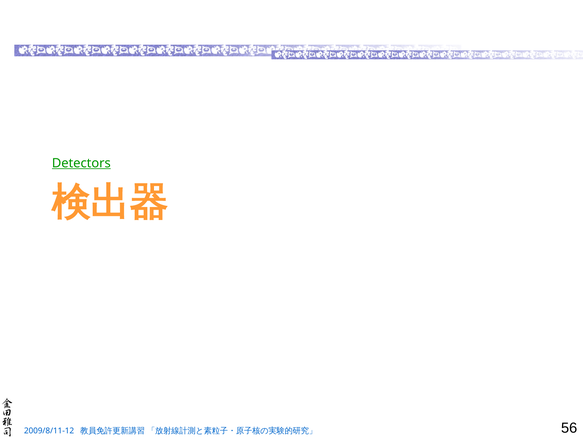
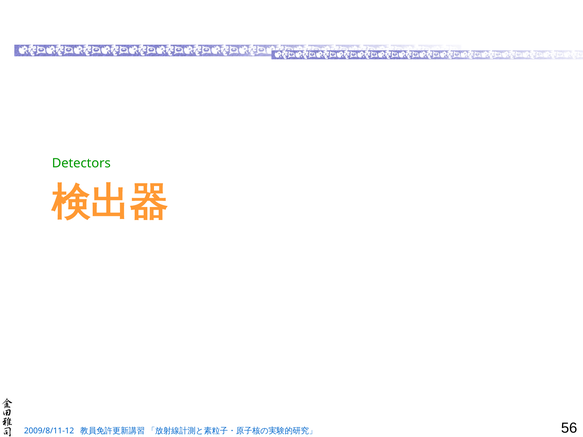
Detectors underline: present -> none (81, 163)
